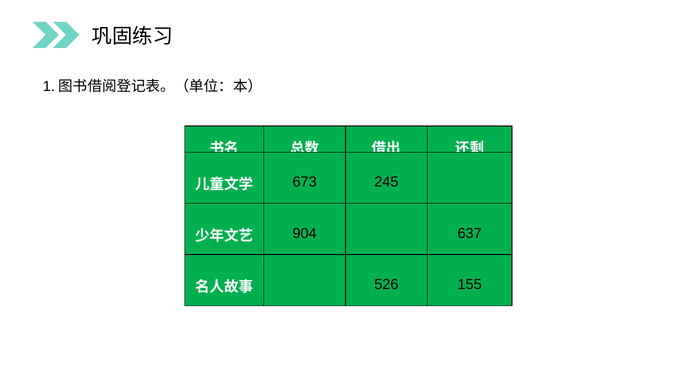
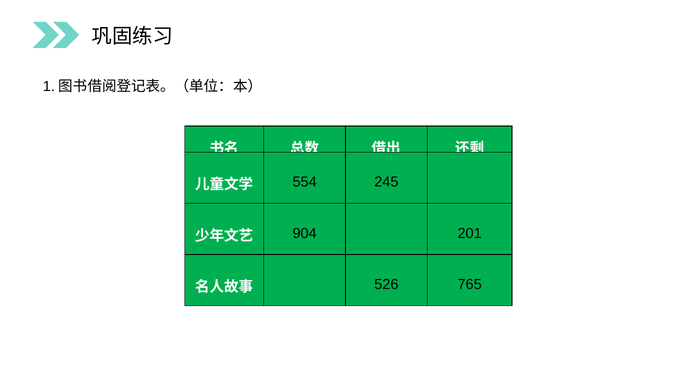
673: 673 -> 554 (305, 182)
637: 637 -> 201 (470, 233)
155: 155 -> 765 (470, 284)
